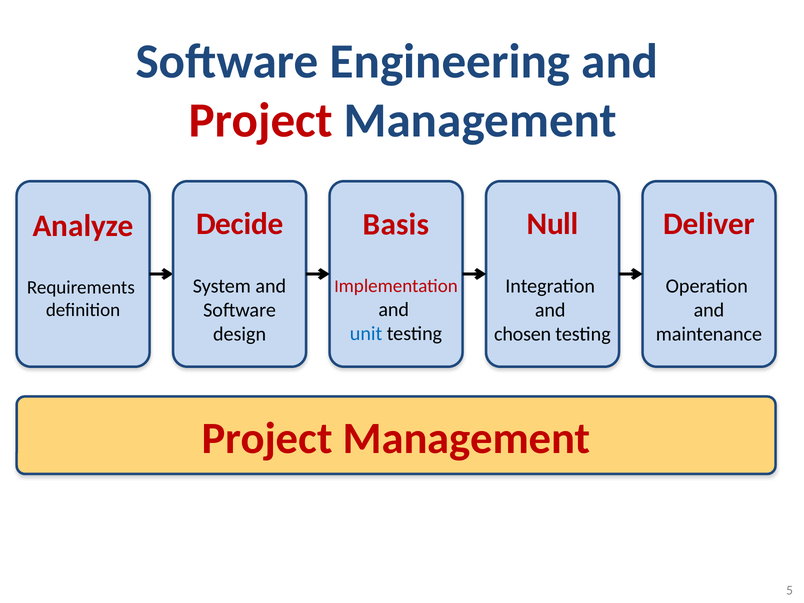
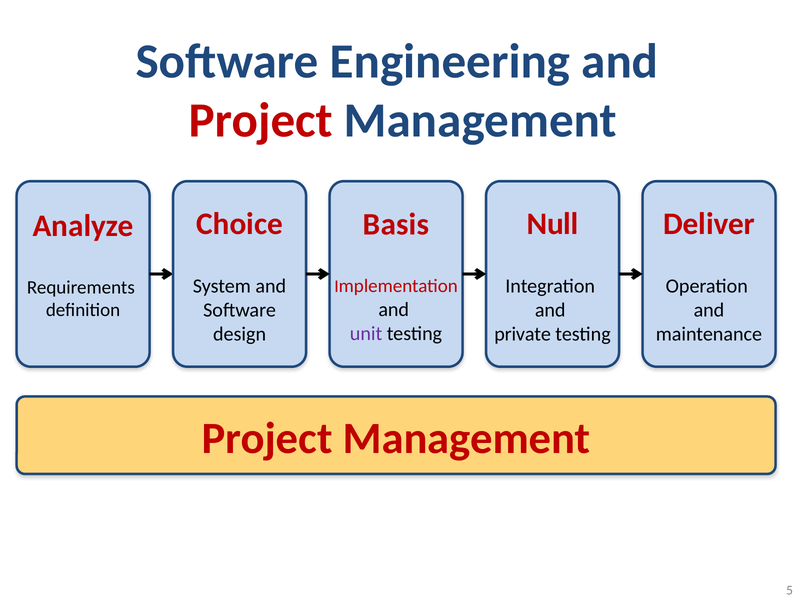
Decide: Decide -> Choice (240, 224)
unit colour: blue -> purple (366, 334)
chosen: chosen -> private (523, 334)
